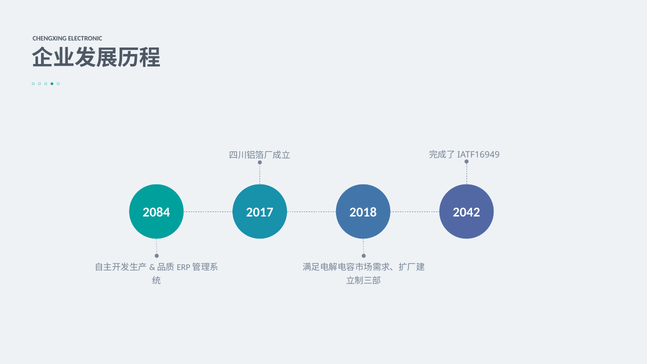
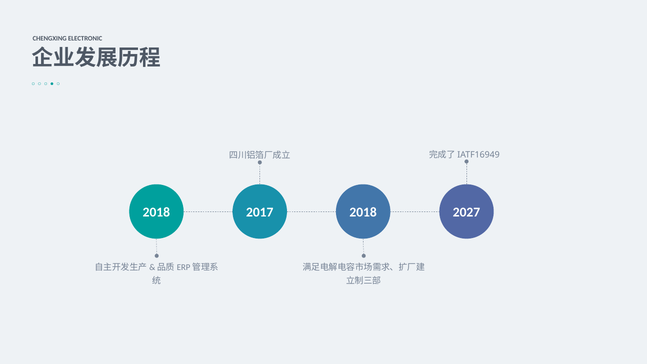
2084: 2084 -> 2018 (156, 212)
2042: 2042 -> 2027 (466, 212)
